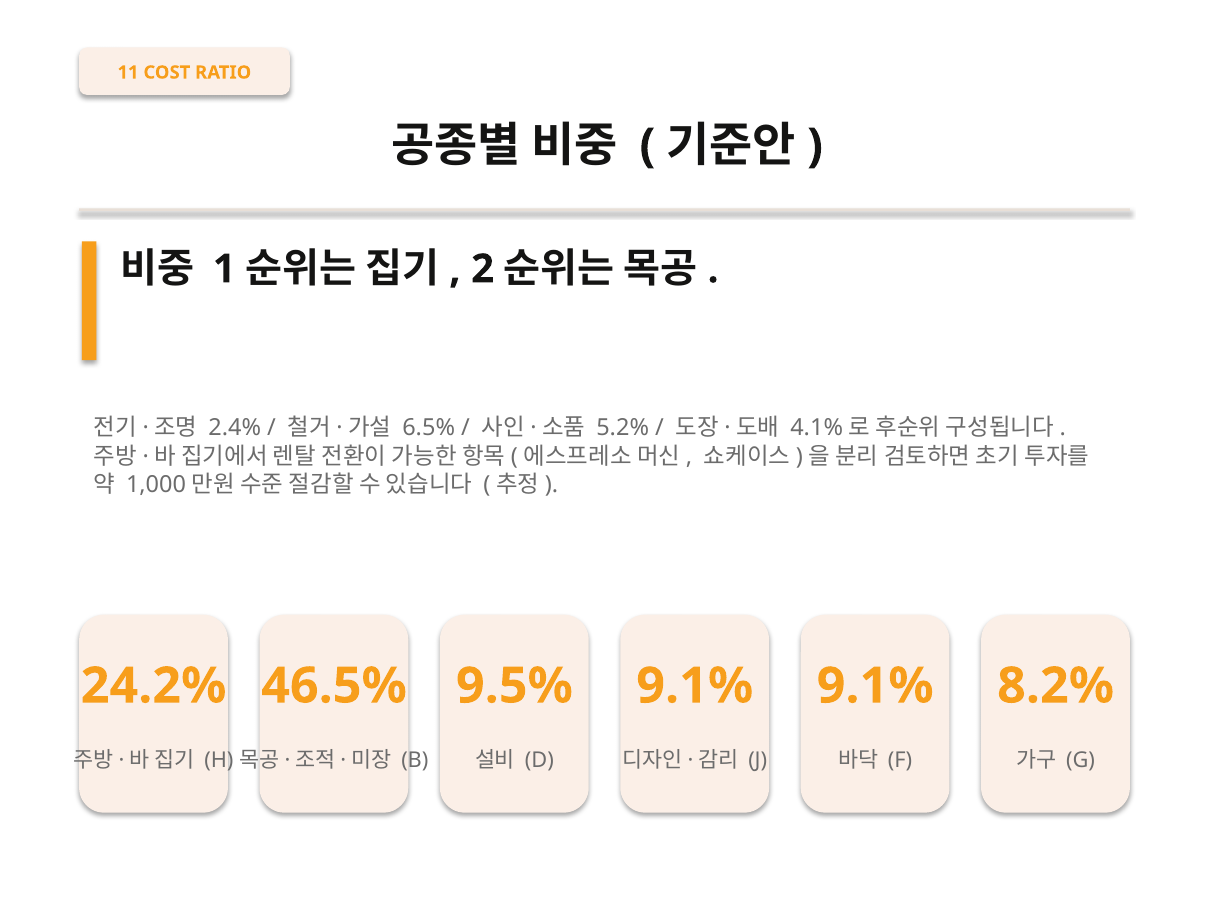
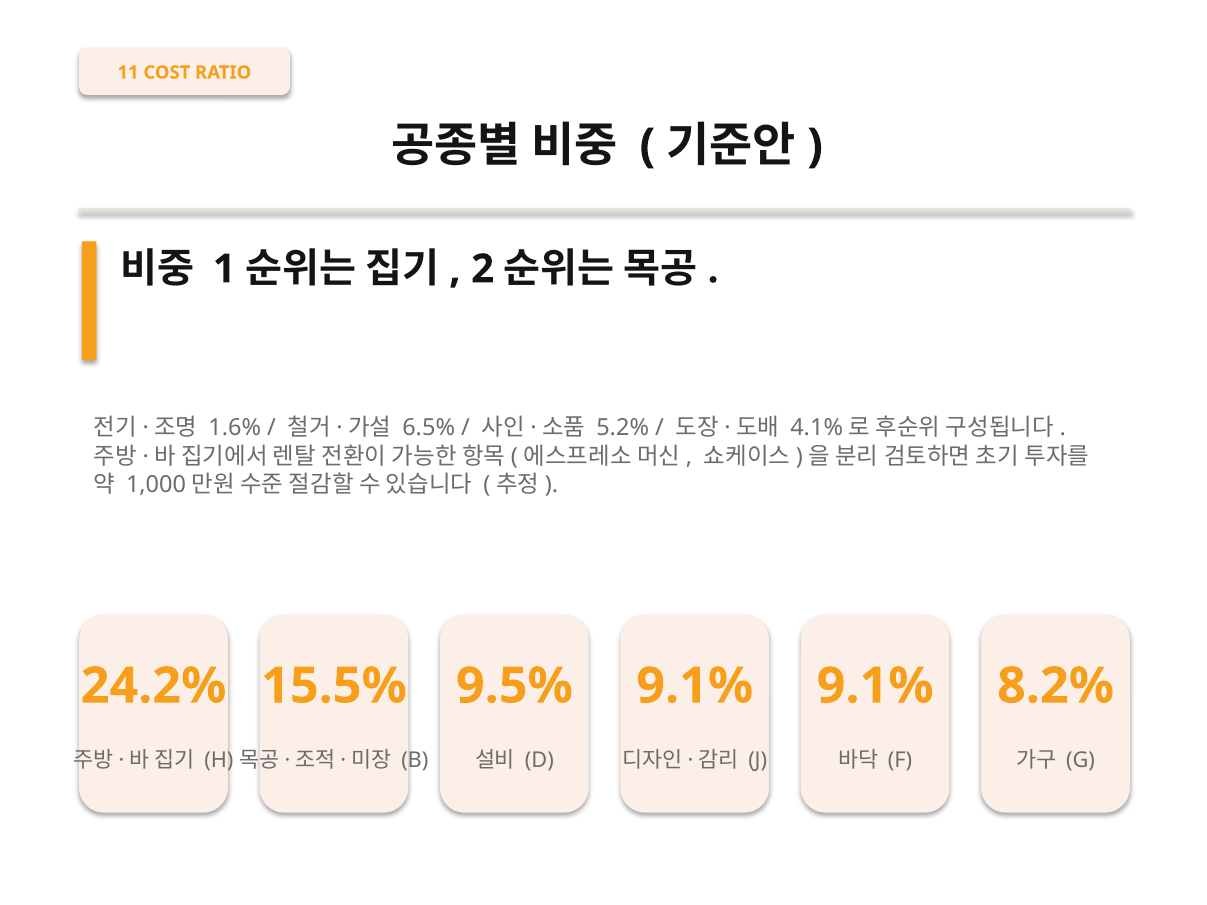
2.4%: 2.4% -> 1.6% (235, 428)
46.5%: 46.5% -> 15.5% (334, 686)
